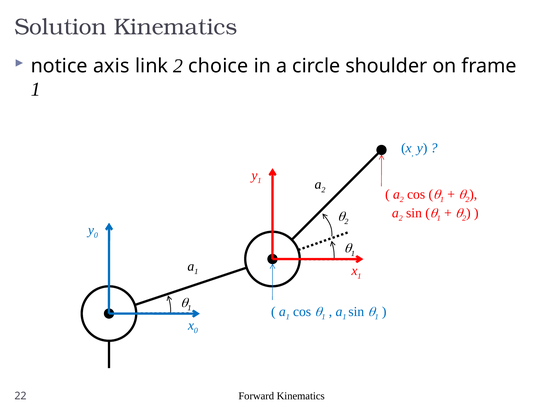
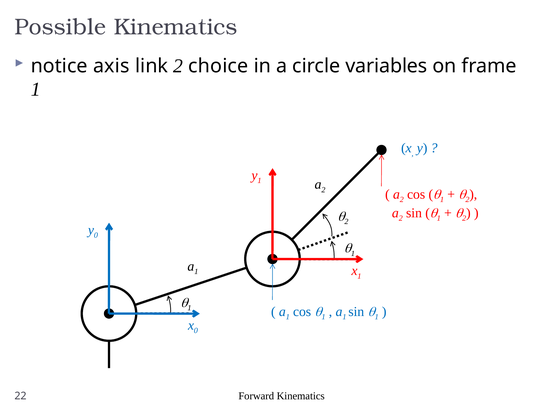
Solution: Solution -> Possible (60, 27)
shoulder: shoulder -> variables (386, 66)
